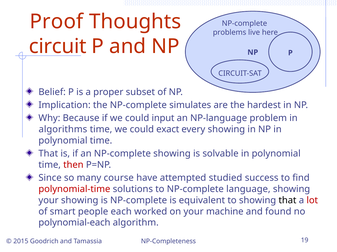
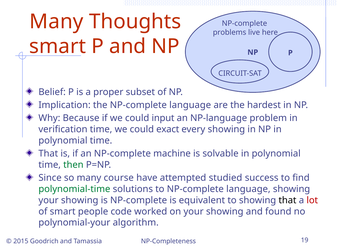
Proof: Proof -> Many (56, 22)
circuit: circuit -> smart (58, 46)
the NP-complete simulates: simulates -> language (190, 105)
algorithms: algorithms -> verification (63, 130)
NP-complete showing: showing -> machine (172, 154)
then colour: red -> green (73, 165)
polynomial-time colour: red -> green (74, 190)
each: each -> code (121, 212)
on your machine: machine -> showing (225, 212)
polynomial-each: polynomial-each -> polynomial-your (74, 223)
